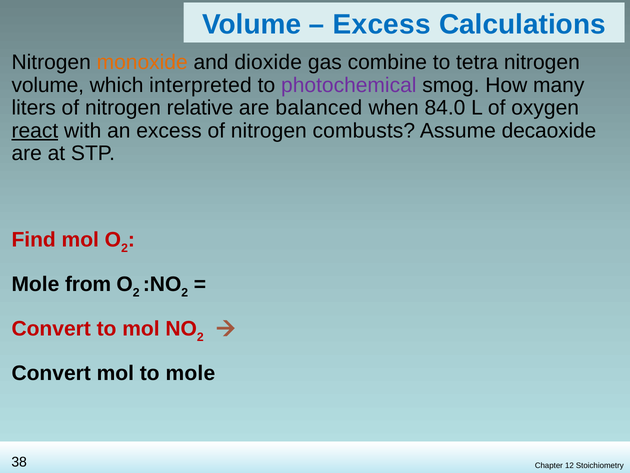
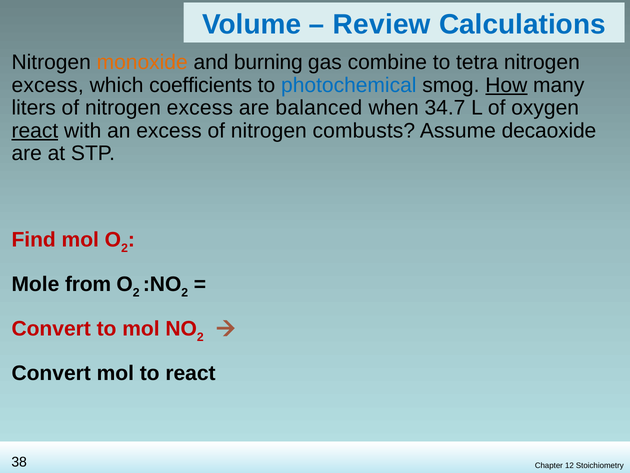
Excess: Excess -> Review (382, 24)
dioxide: dioxide -> burning (268, 62)
volume: volume -> excess (48, 85)
interpreted: interpreted -> coefficients (201, 85)
photochemical colour: purple -> blue (349, 85)
How underline: none -> present (506, 85)
of nitrogen relative: relative -> excess (200, 108)
84.0: 84.0 -> 34.7 (445, 108)
to mole: mole -> react (190, 373)
